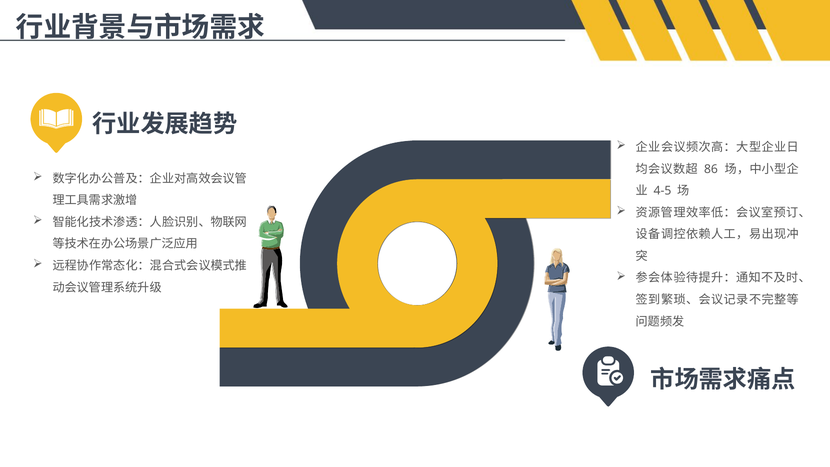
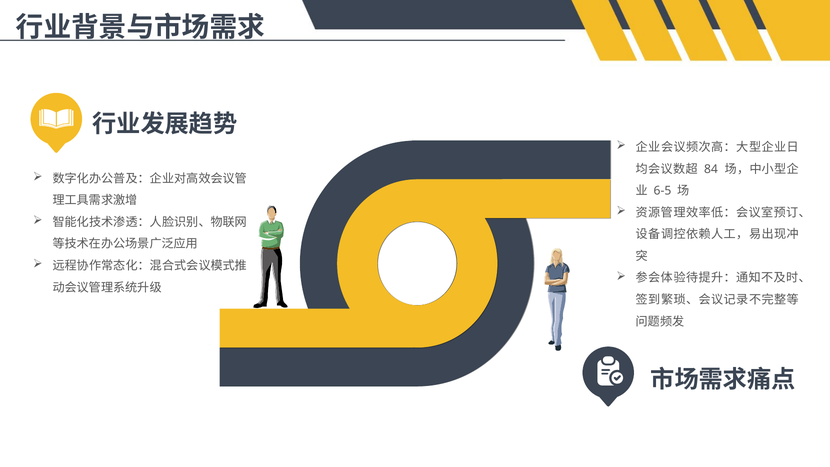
86: 86 -> 84 (711, 169)
4-5: 4-5 -> 6-5 (662, 191)
